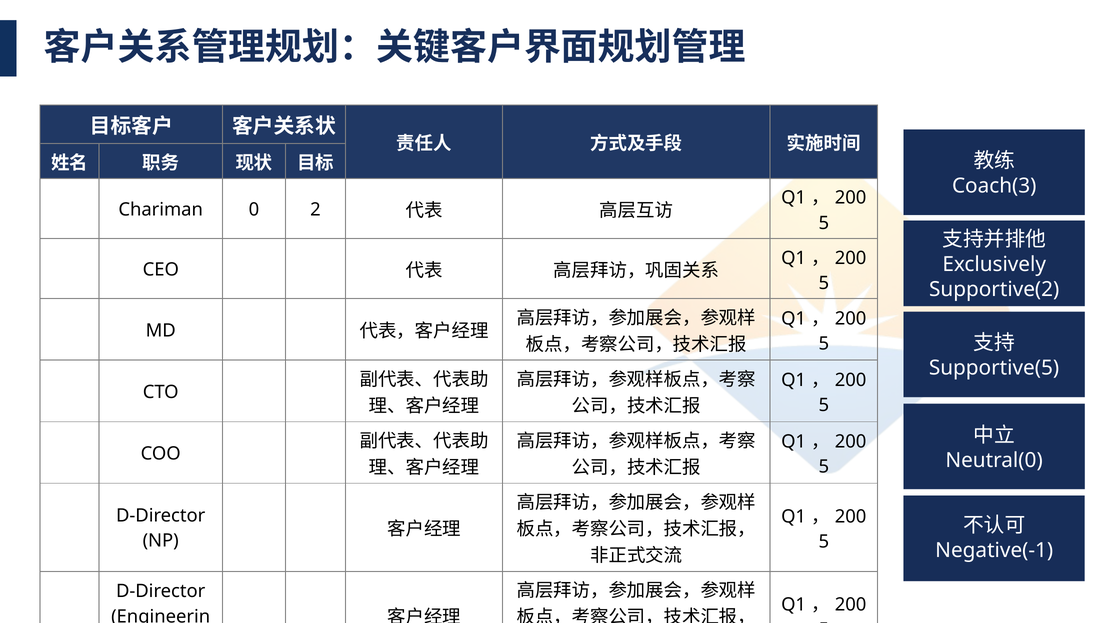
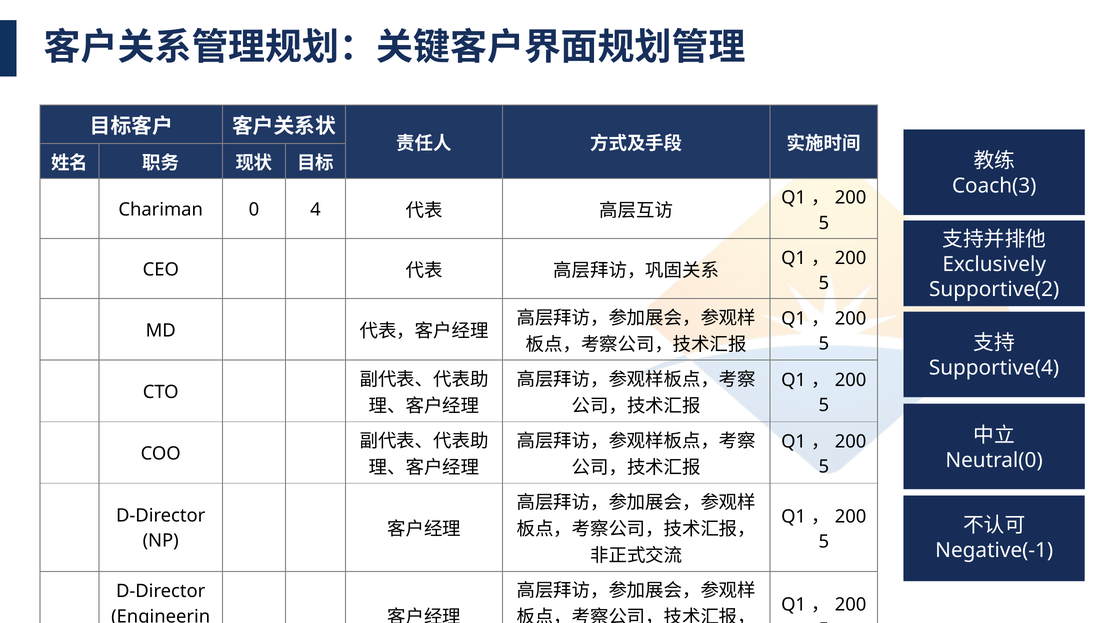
2: 2 -> 4 (315, 210)
Supportive(5: Supportive(5 -> Supportive(4 (994, 368)
